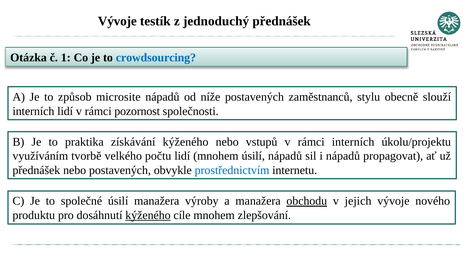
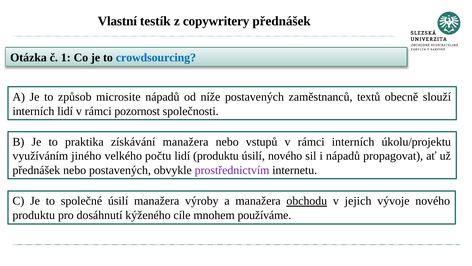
Vývoje: Vývoje -> Vlastní (117, 21)
jednoduchý: jednoduchý -> copywritery (216, 21)
stylu: stylu -> textů (369, 97)
získávání kýženého: kýženého -> manažera (186, 142)
tvorbě: tvorbě -> jiného (86, 156)
lidí mnohem: mnohem -> produktu (216, 156)
úsilí nápadů: nápadů -> nového (285, 156)
prostřednictvím colour: blue -> purple (232, 170)
kýženého underline: present -> none (148, 215)
zlepšování: zlepšování -> používáme (264, 215)
